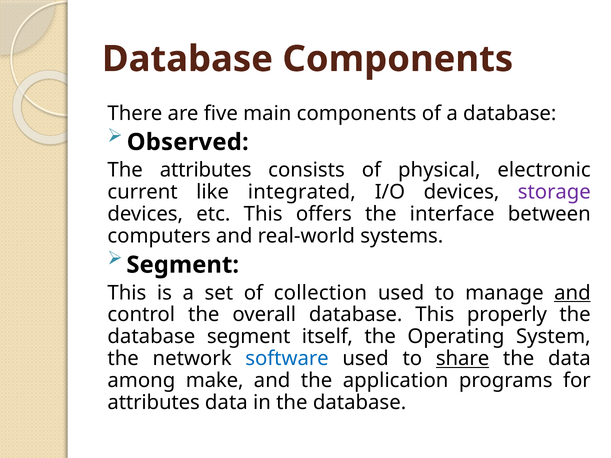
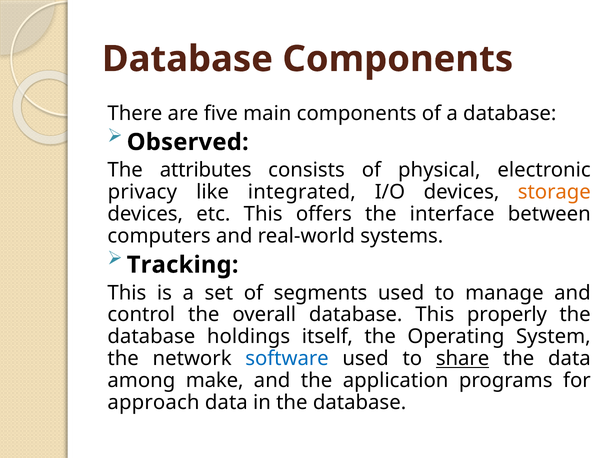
current: current -> privacy (142, 192)
storage colour: purple -> orange (554, 192)
Segment: Segment -> Tracking (183, 265)
collection: collection -> segments (321, 293)
and underline: present -> none (572, 293)
database segment: segment -> holdings (249, 337)
attributes: attributes -> approach (154, 403)
